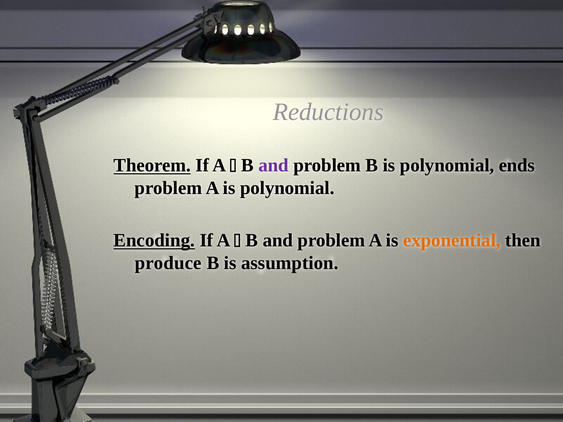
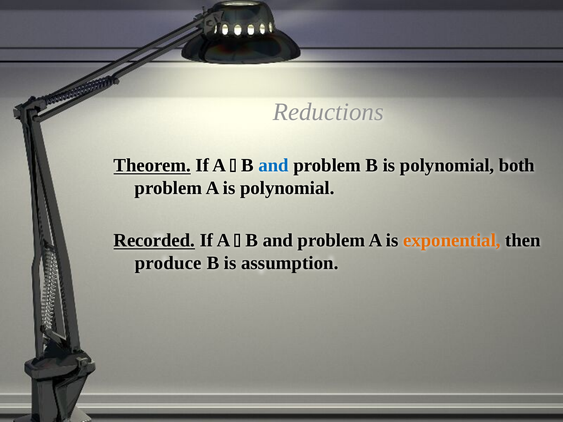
and colour: purple -> blue (274, 166)
ends: ends -> both (517, 166)
Encoding: Encoding -> Recorded (154, 241)
